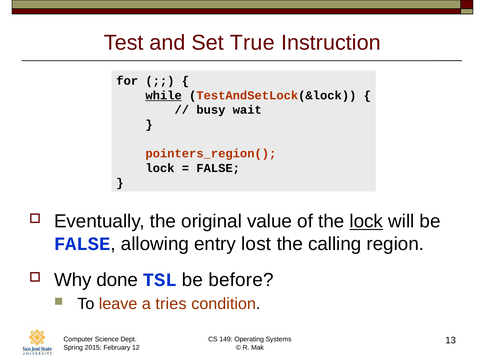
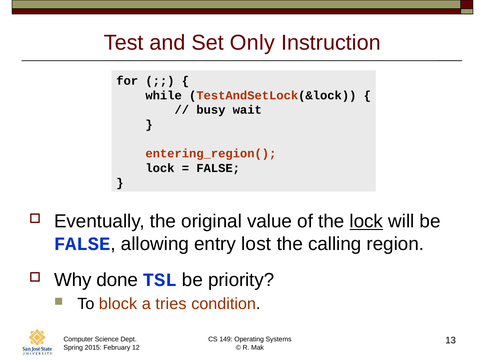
True: True -> Only (252, 43)
while underline: present -> none (164, 95)
pointers_region(: pointers_region( -> entering_region( (211, 154)
before: before -> priority (241, 280)
leave: leave -> block (118, 304)
